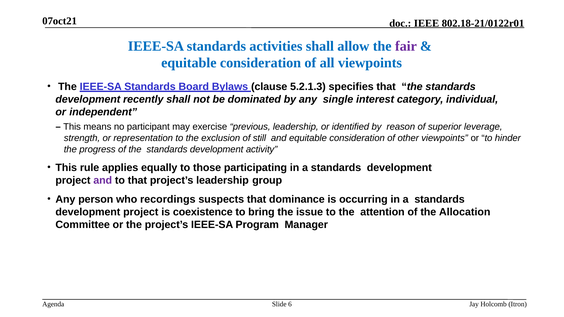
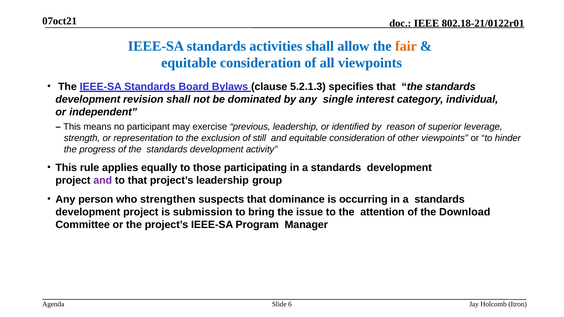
fair colour: purple -> orange (406, 46)
recently: recently -> revision (143, 99)
recordings: recordings -> strengthen (168, 200)
coexistence: coexistence -> submission (203, 212)
Allocation: Allocation -> Download (465, 212)
